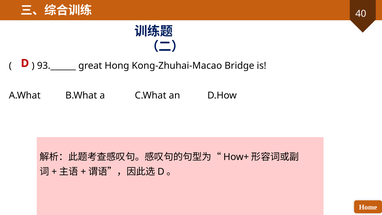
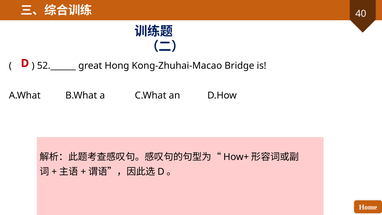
93.______: 93.______ -> 52.______ (56, 66)
